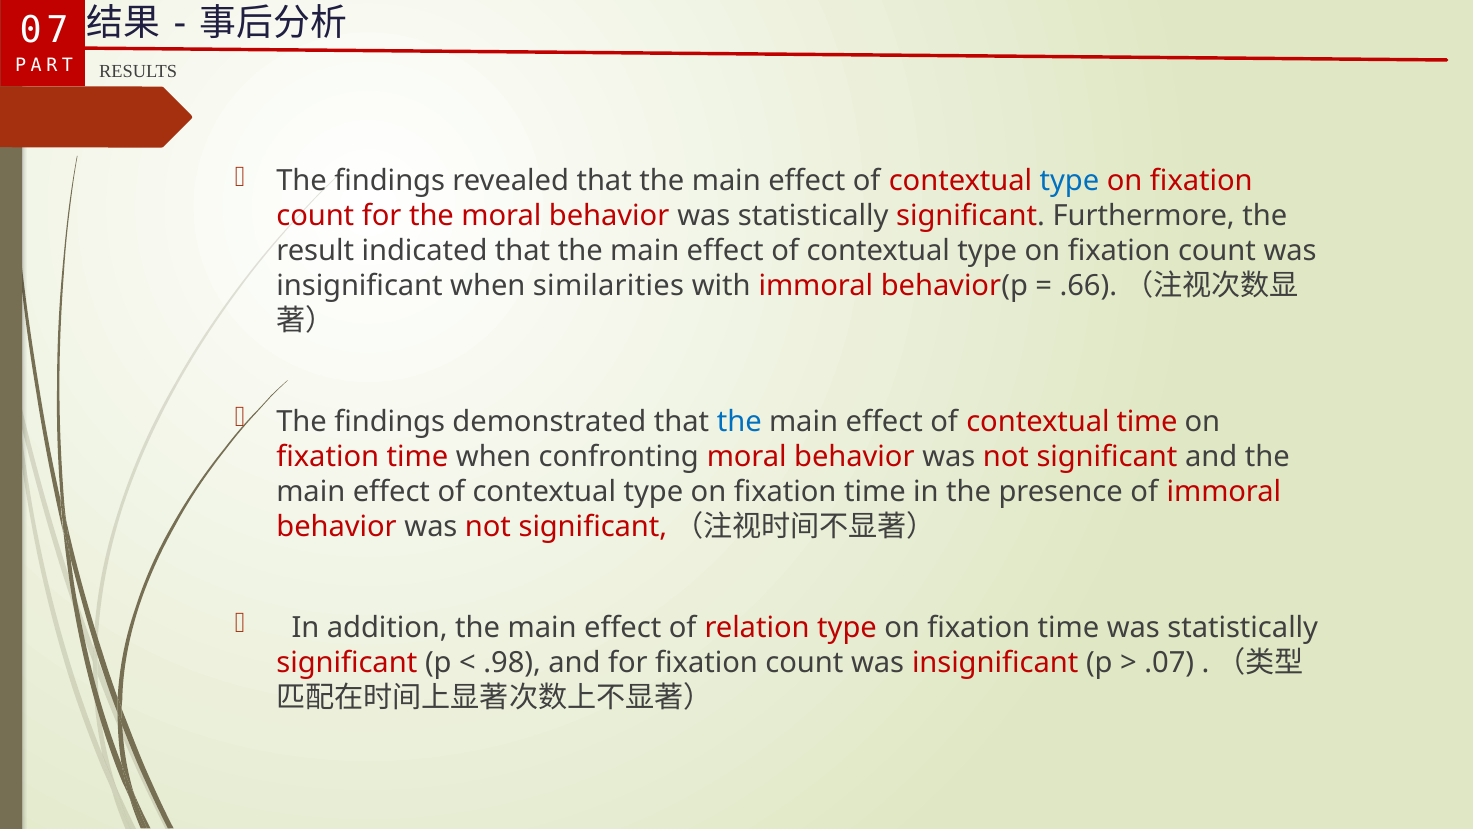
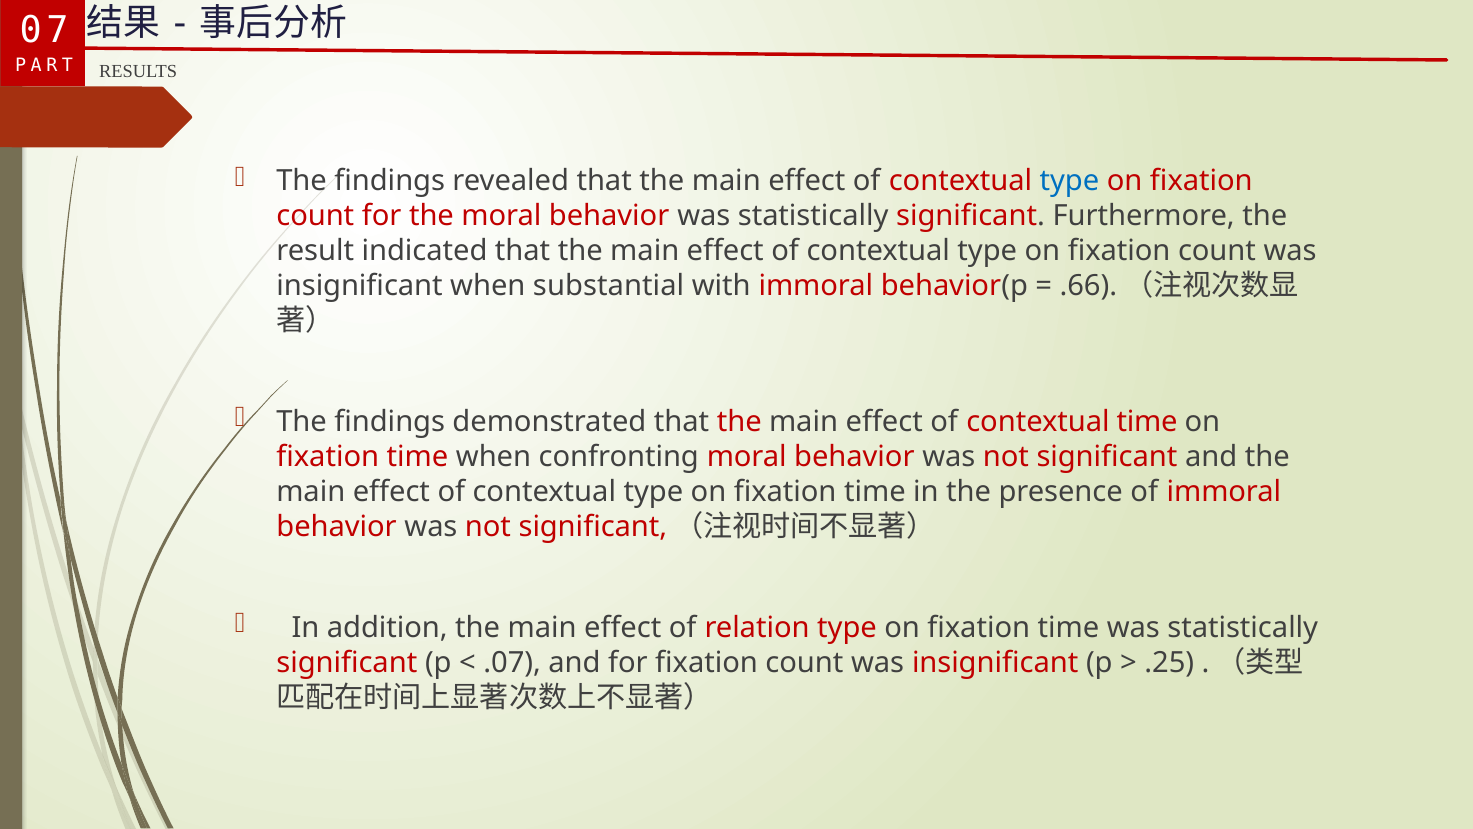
similarities: similarities -> substantial (609, 286)
the colour: blue -> red (739, 422)
.98: .98 -> .07 (512, 662)
.07: .07 -> .25 (1169, 662)
